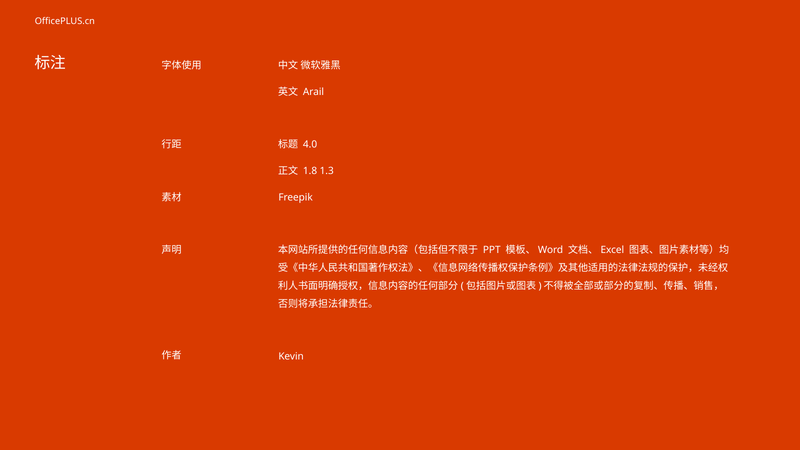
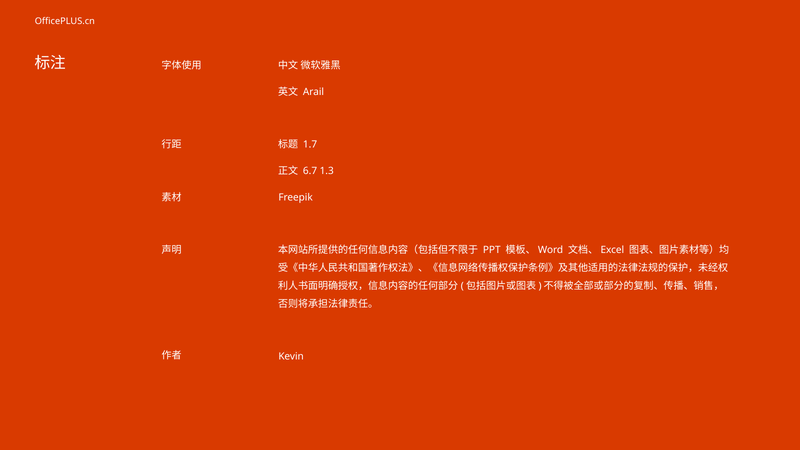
4.0: 4.0 -> 1.7 (310, 145)
1.8: 1.8 -> 6.7 (310, 171)
